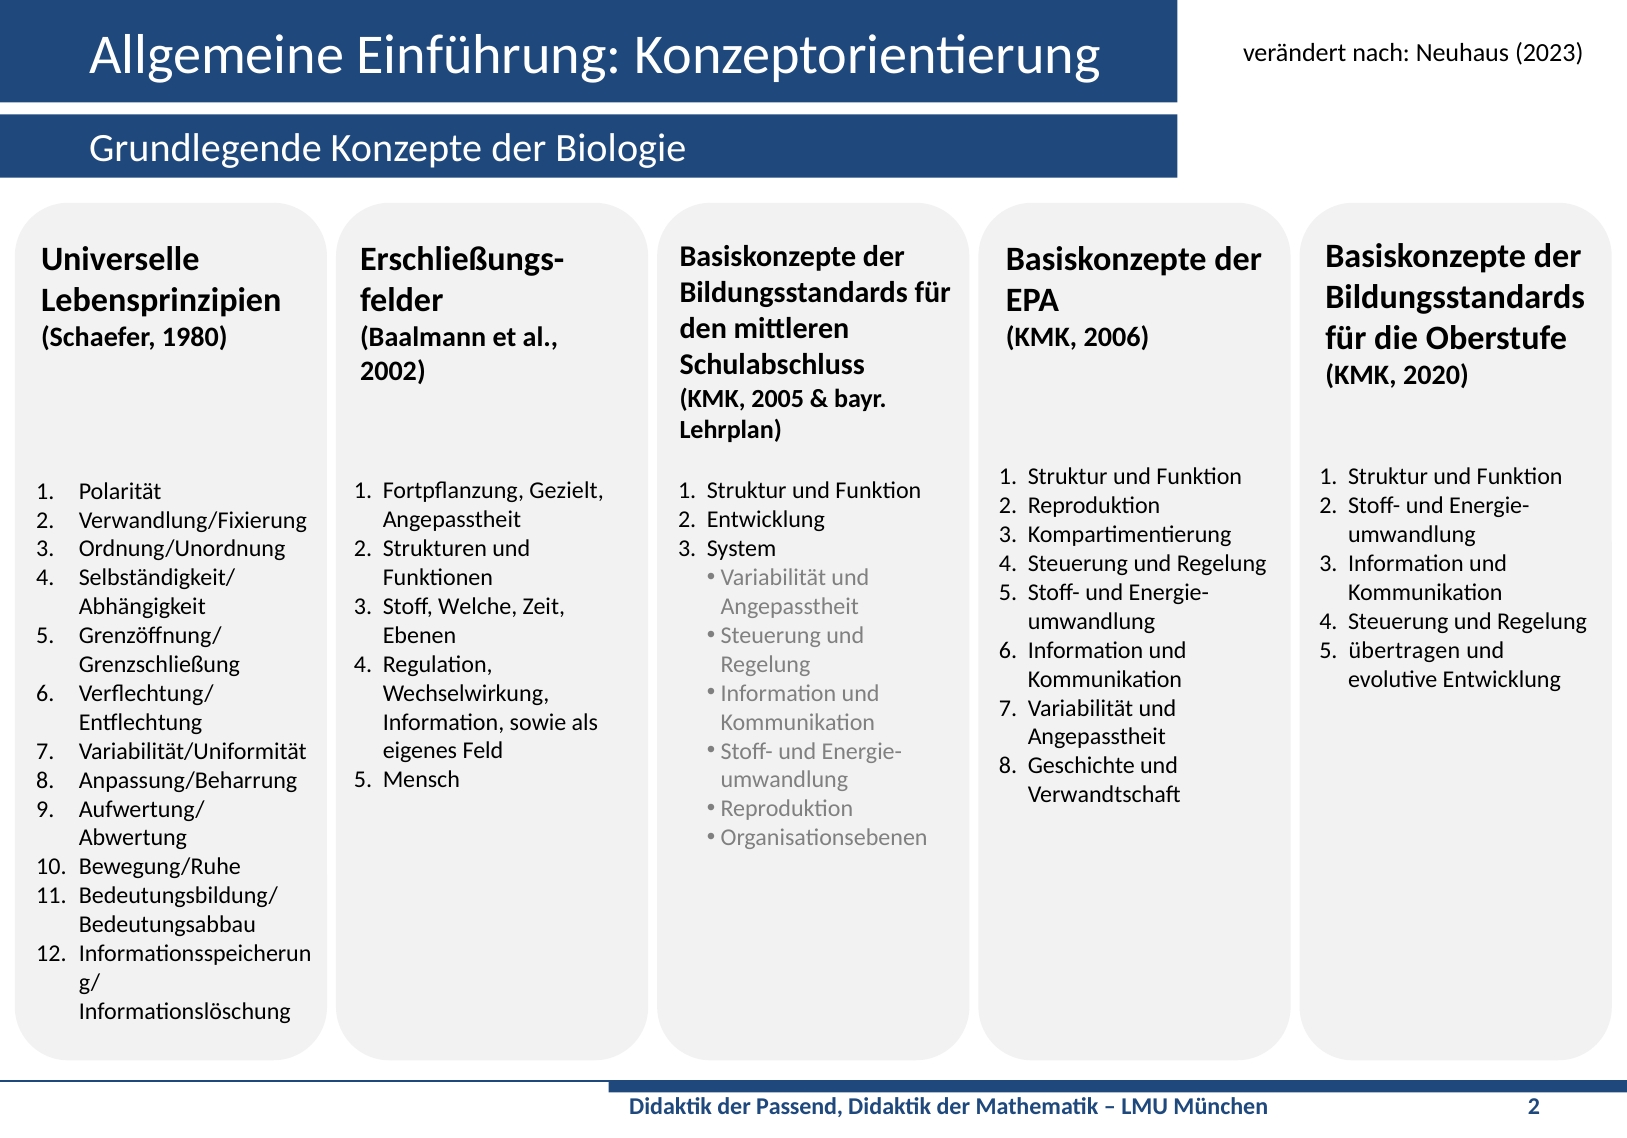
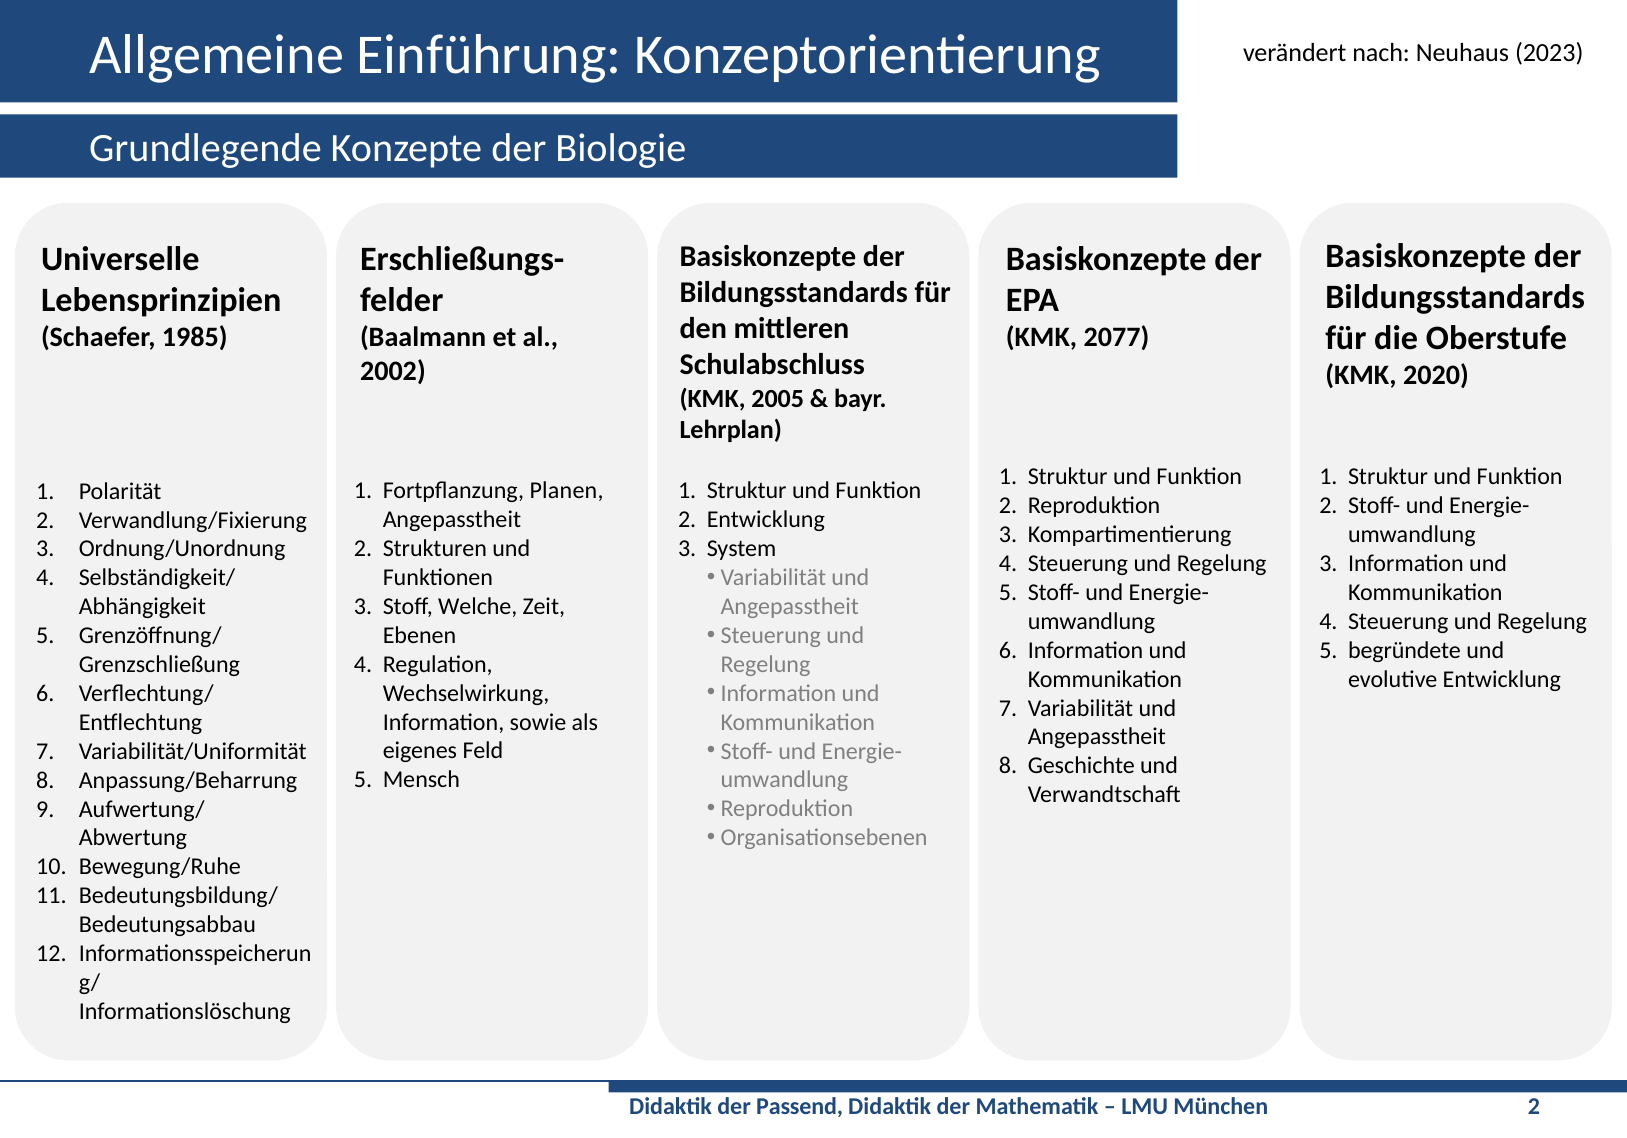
1980: 1980 -> 1985 (195, 337)
2006: 2006 -> 2077 (1116, 337)
Gezielt: Gezielt -> Planen (567, 491)
übertragen: übertragen -> begründete (1405, 650)
